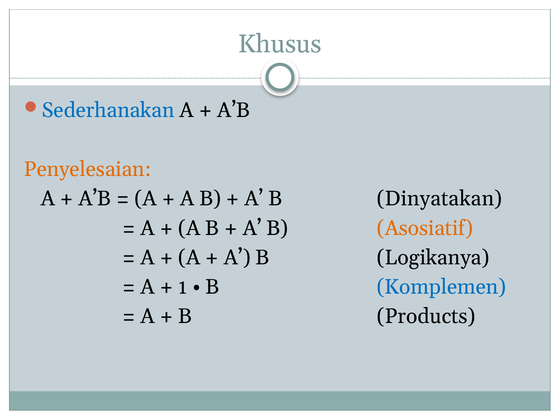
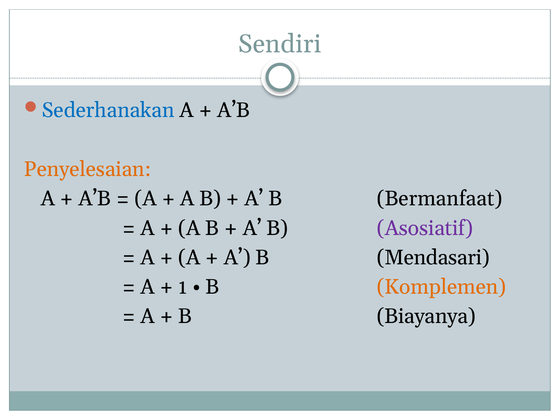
Khusus: Khusus -> Sendiri (280, 44)
Dinyatakan: Dinyatakan -> Bermanfaat (440, 199)
Asosiatif colour: orange -> purple (425, 228)
Logikanya: Logikanya -> Mendasari (433, 258)
Komplemen colour: blue -> orange (441, 287)
Products: Products -> Biayanya (426, 316)
